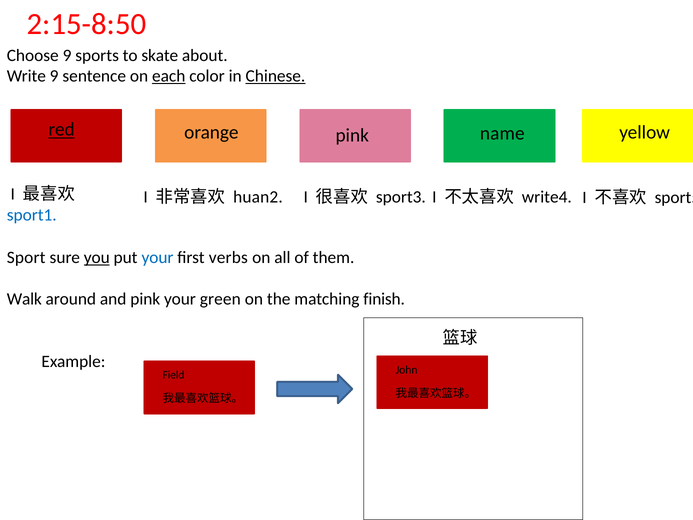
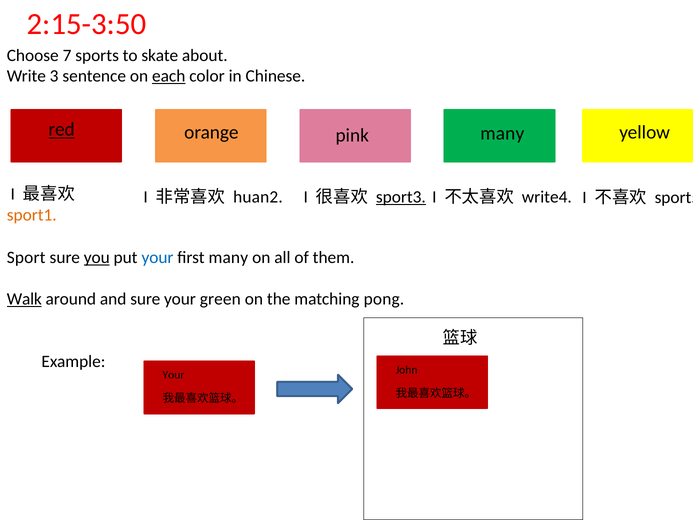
2:15-8:50: 2:15-8:50 -> 2:15-3:50 (87, 24)
Choose 9: 9 -> 7 (67, 55)
Write 9: 9 -> 3 (54, 76)
Chinese underline: present -> none (275, 76)
pink name: name -> many (502, 133)
sport3 underline: none -> present (401, 197)
sport1 colour: blue -> orange (32, 215)
first verbs: verbs -> many (228, 258)
Walk underline: none -> present (24, 299)
and pink: pink -> sure (145, 299)
finish: finish -> pong (384, 299)
Field: Field -> Your (173, 375)
